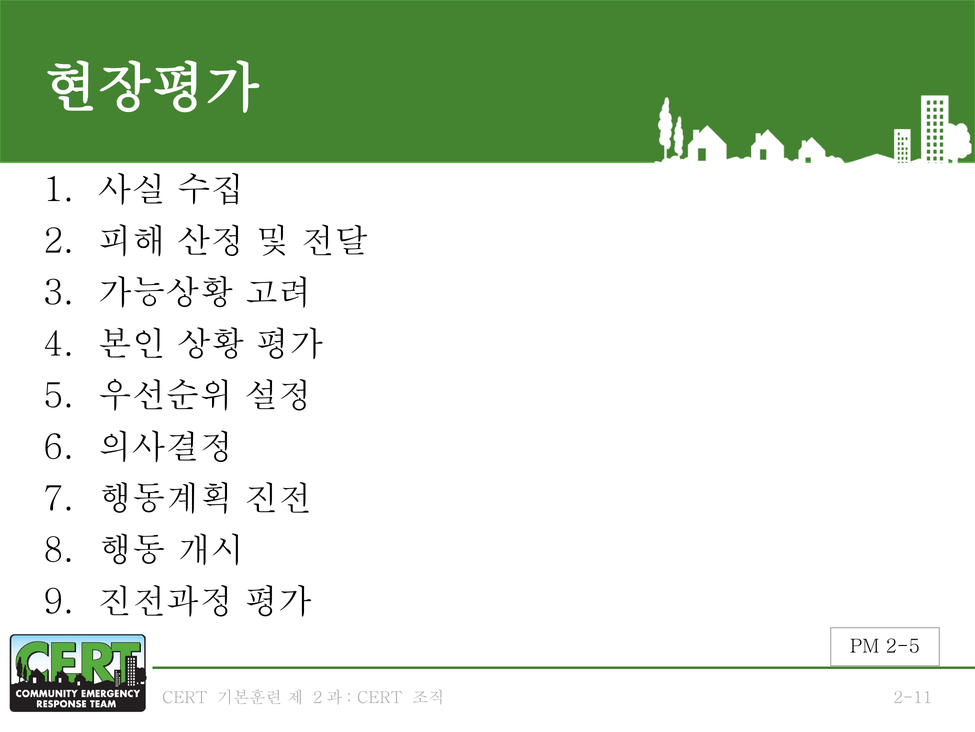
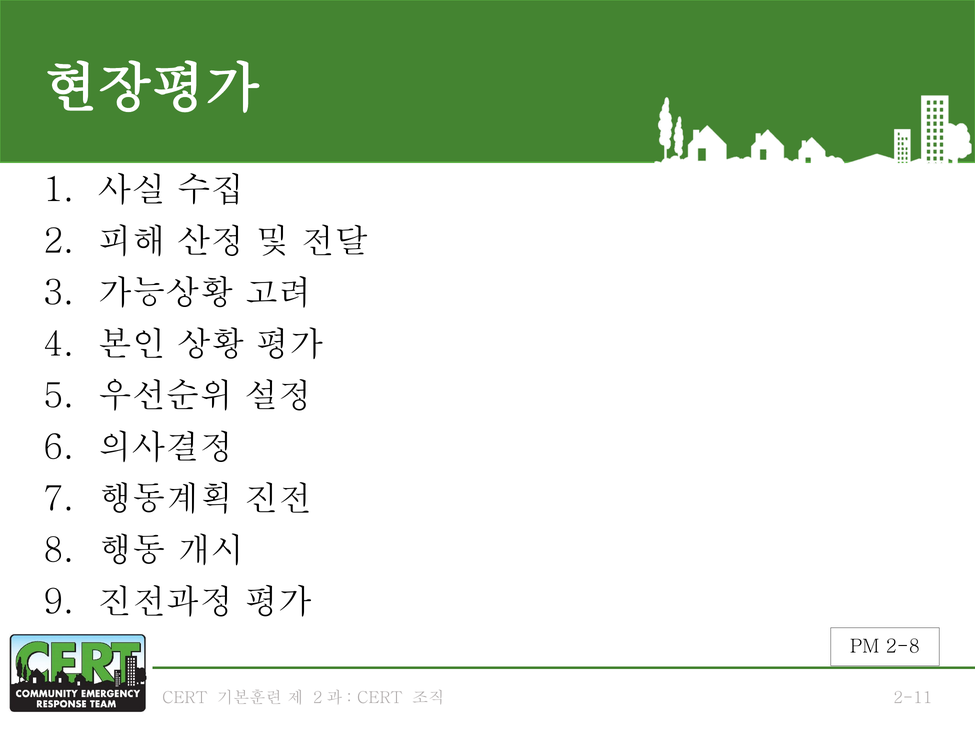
2-5: 2-5 -> 2-8 (903, 646)
